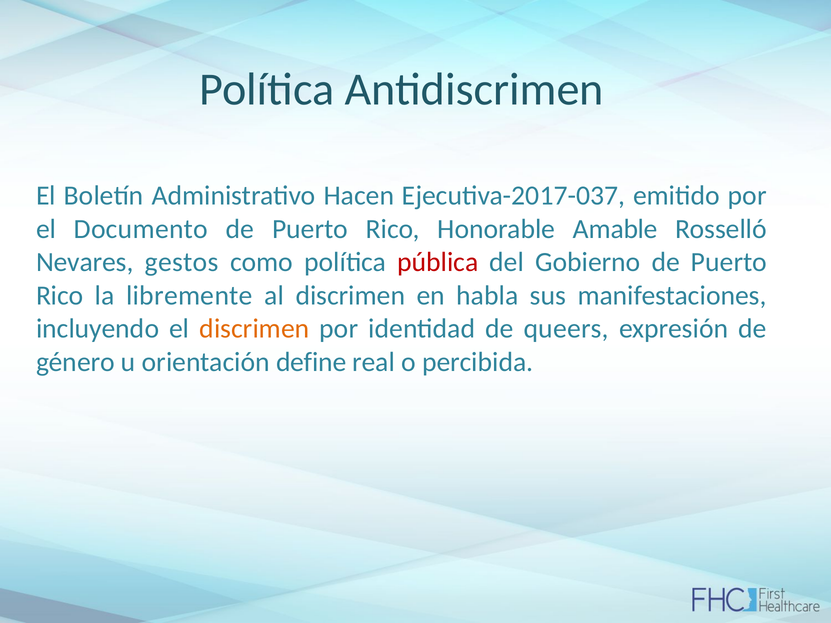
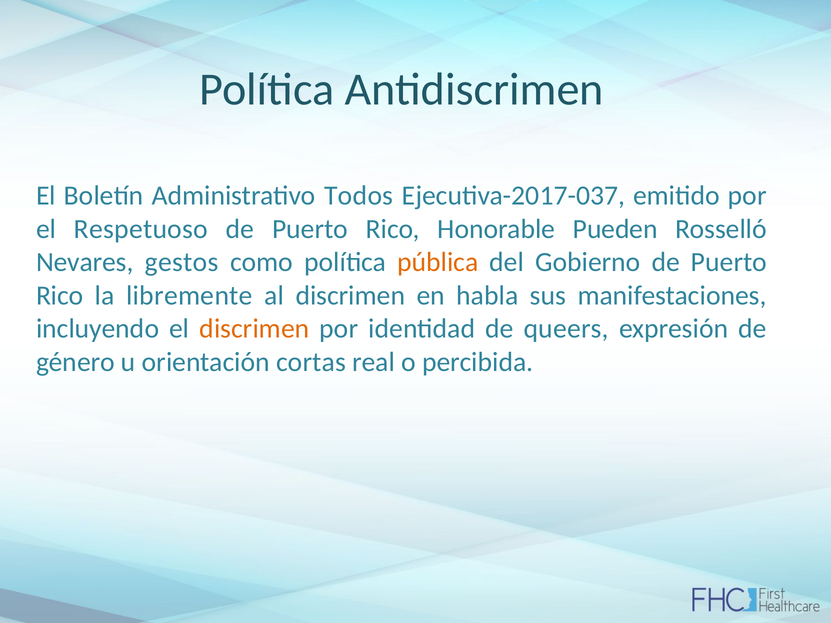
Hacen: Hacen -> Todos (359, 196)
Documento: Documento -> Respetuoso (141, 229)
Amable: Amable -> Pueden (615, 229)
pública colour: red -> orange (438, 262)
define: define -> cortas (311, 362)
